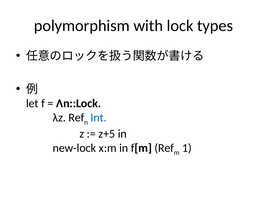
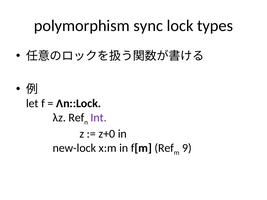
with: with -> sync (148, 26)
Int colour: blue -> purple (99, 118)
z+5: z+5 -> z+0 (107, 134)
1: 1 -> 9 (187, 148)
